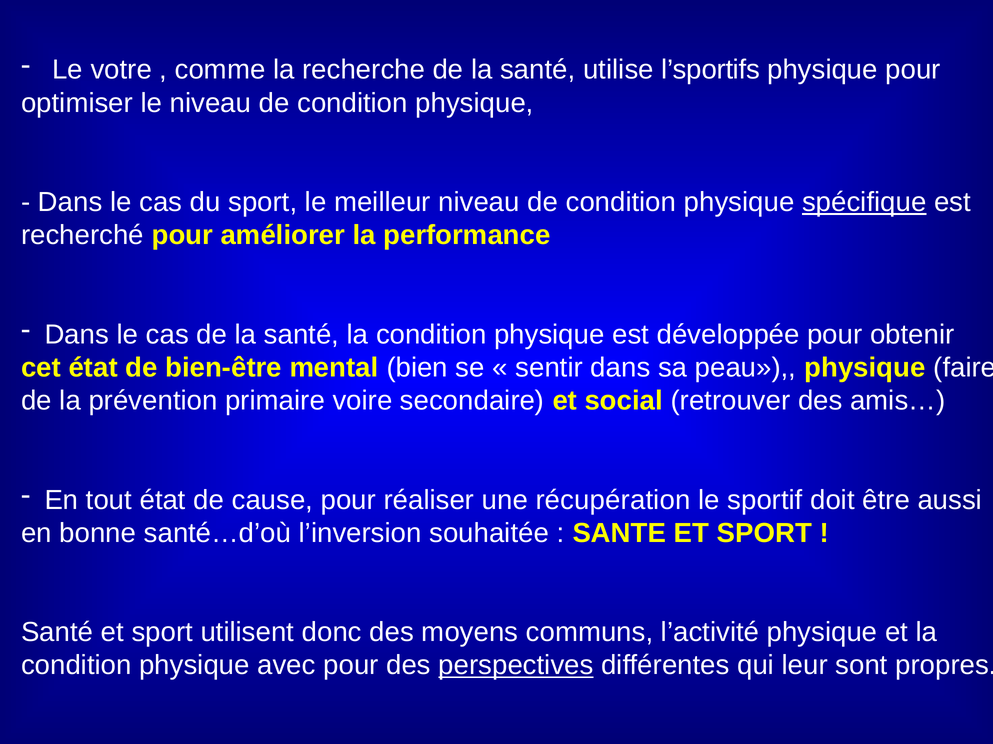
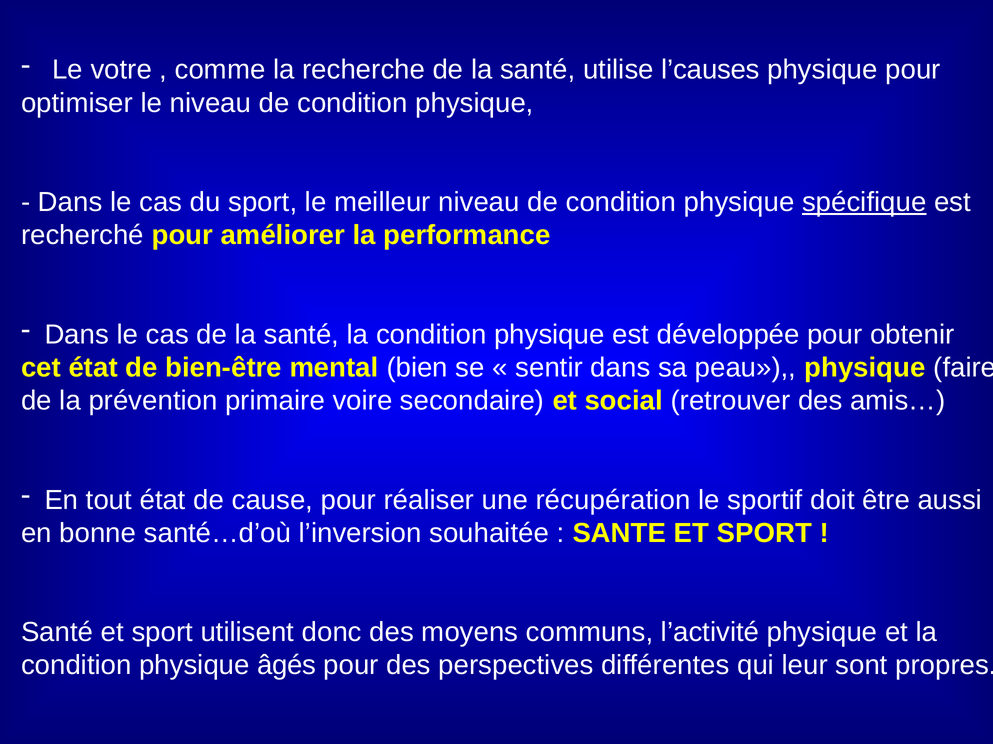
l’sportifs: l’sportifs -> l’causes (711, 70)
avec: avec -> âgés (287, 666)
perspectives underline: present -> none (516, 666)
